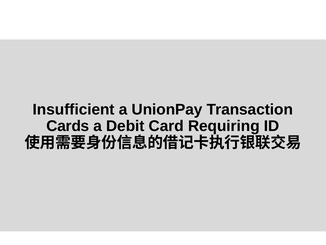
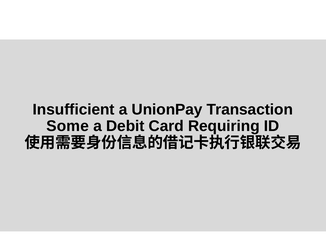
Cards: Cards -> Some (68, 126)
